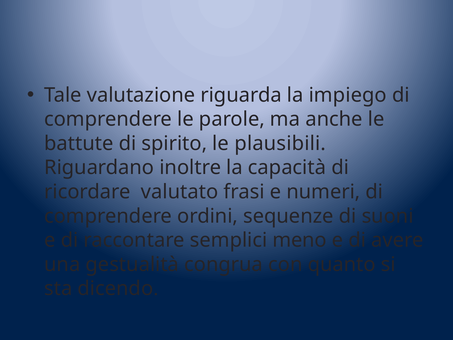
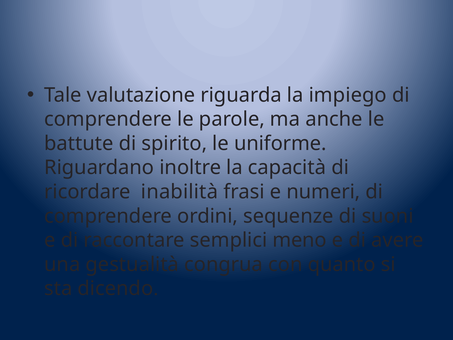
plausibili: plausibili -> uniforme (280, 143)
valutato: valutato -> inabilità (180, 192)
